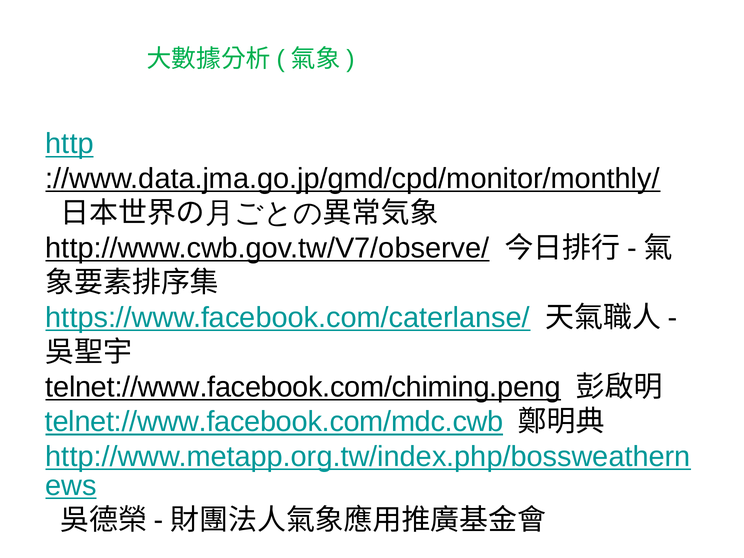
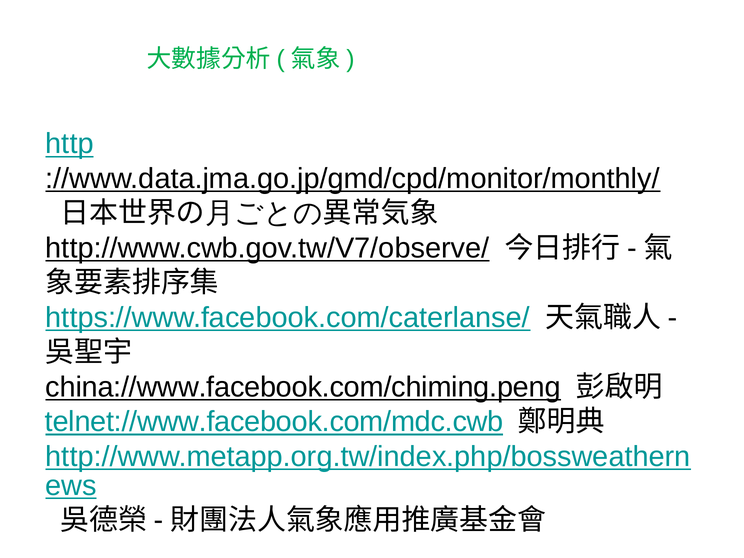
telnet://www.facebook.com/chiming.peng: telnet://www.facebook.com/chiming.peng -> china://www.facebook.com/chiming.peng (303, 387)
